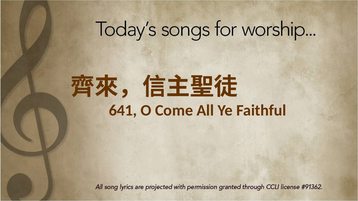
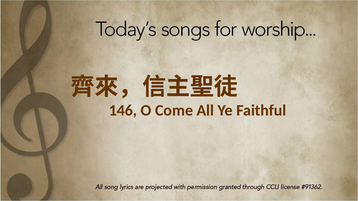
641: 641 -> 146 (123, 111)
